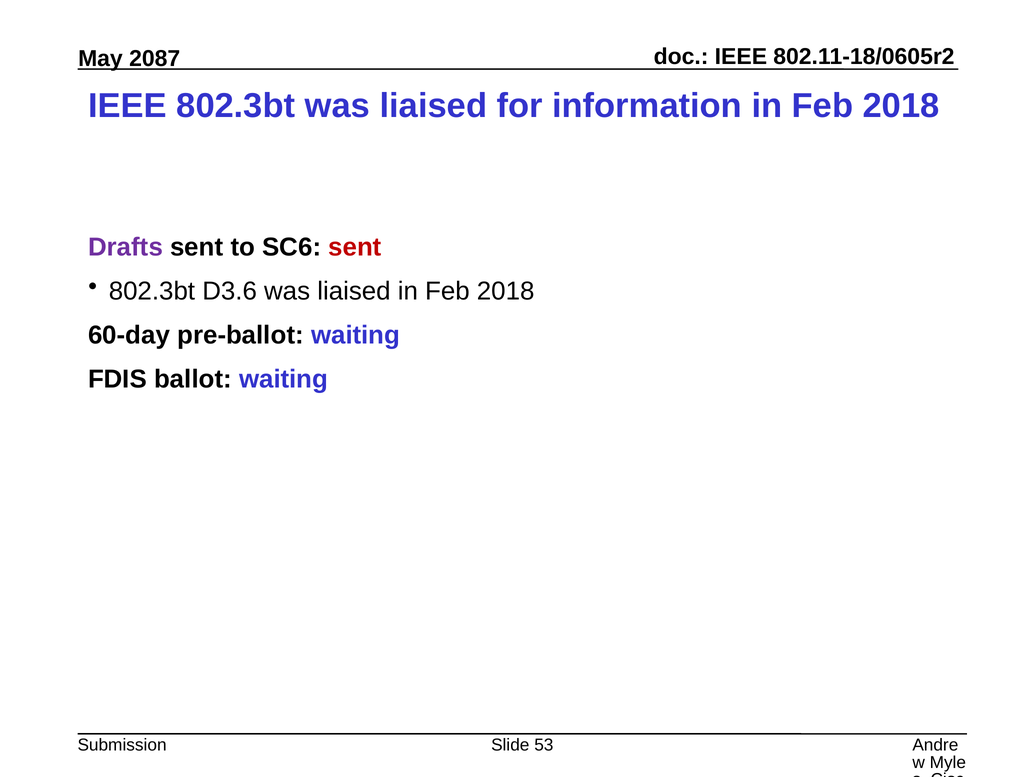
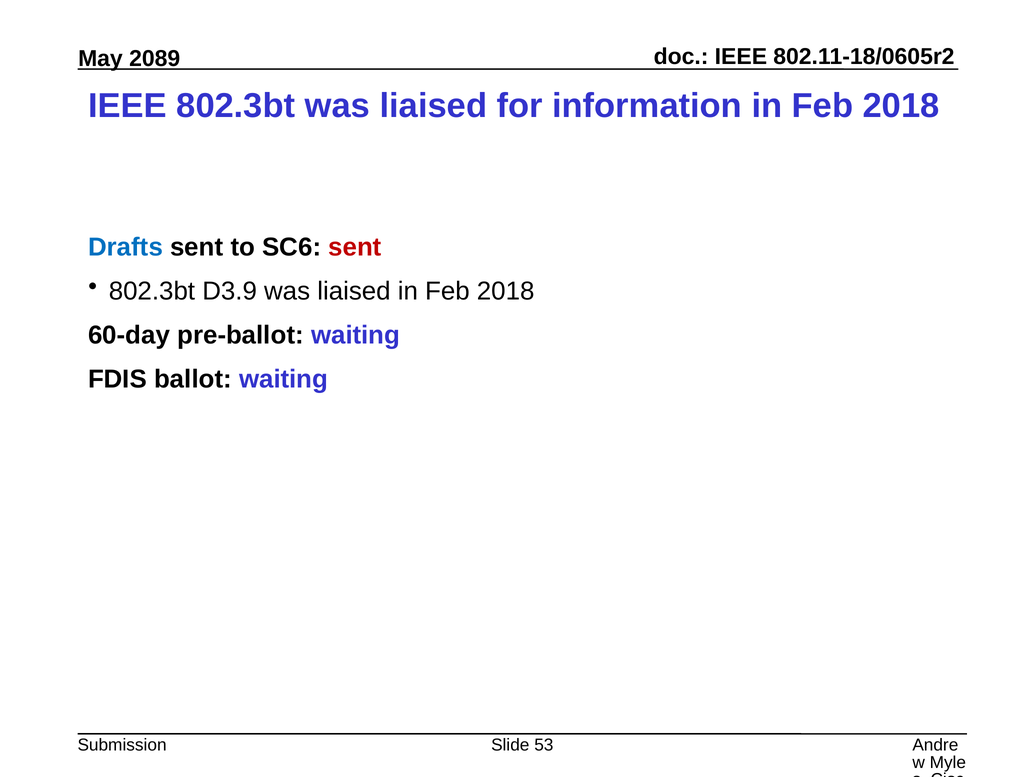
2087: 2087 -> 2089 (155, 59)
Drafts colour: purple -> blue (126, 247)
D3.6: D3.6 -> D3.9 (230, 291)
